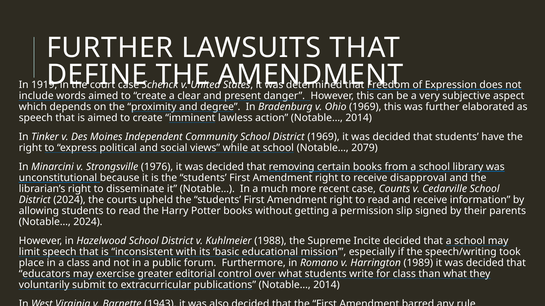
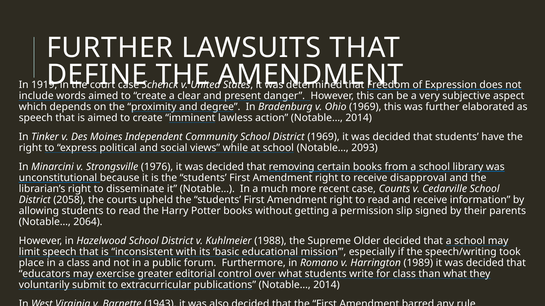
2079: 2079 -> 2093 (364, 148)
District 2024: 2024 -> 2058 (70, 200)
Notable… 2024: 2024 -> 2064 (88, 222)
Incite: Incite -> Older (367, 241)
